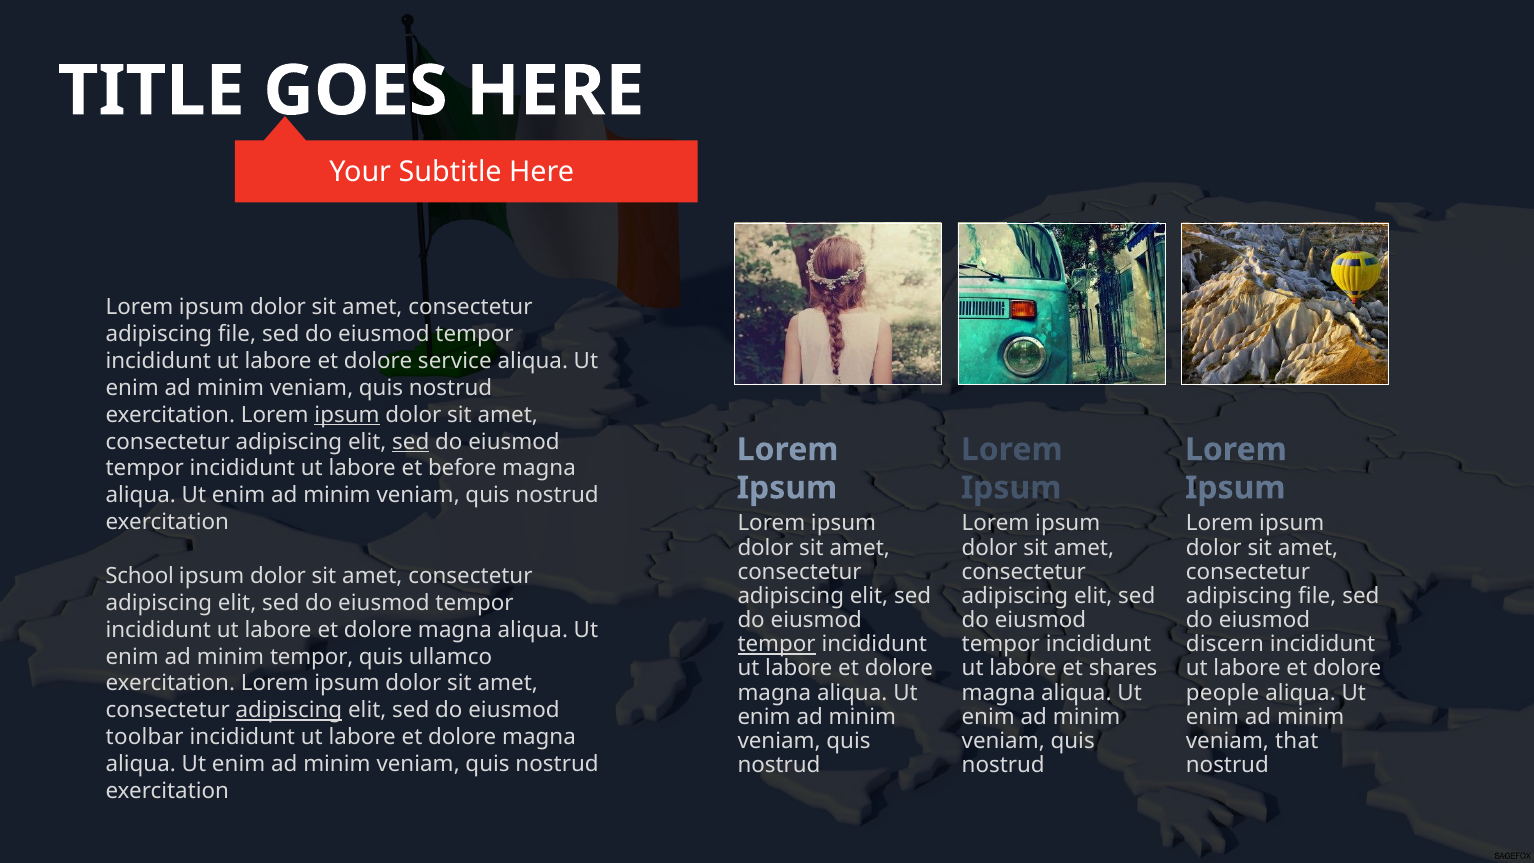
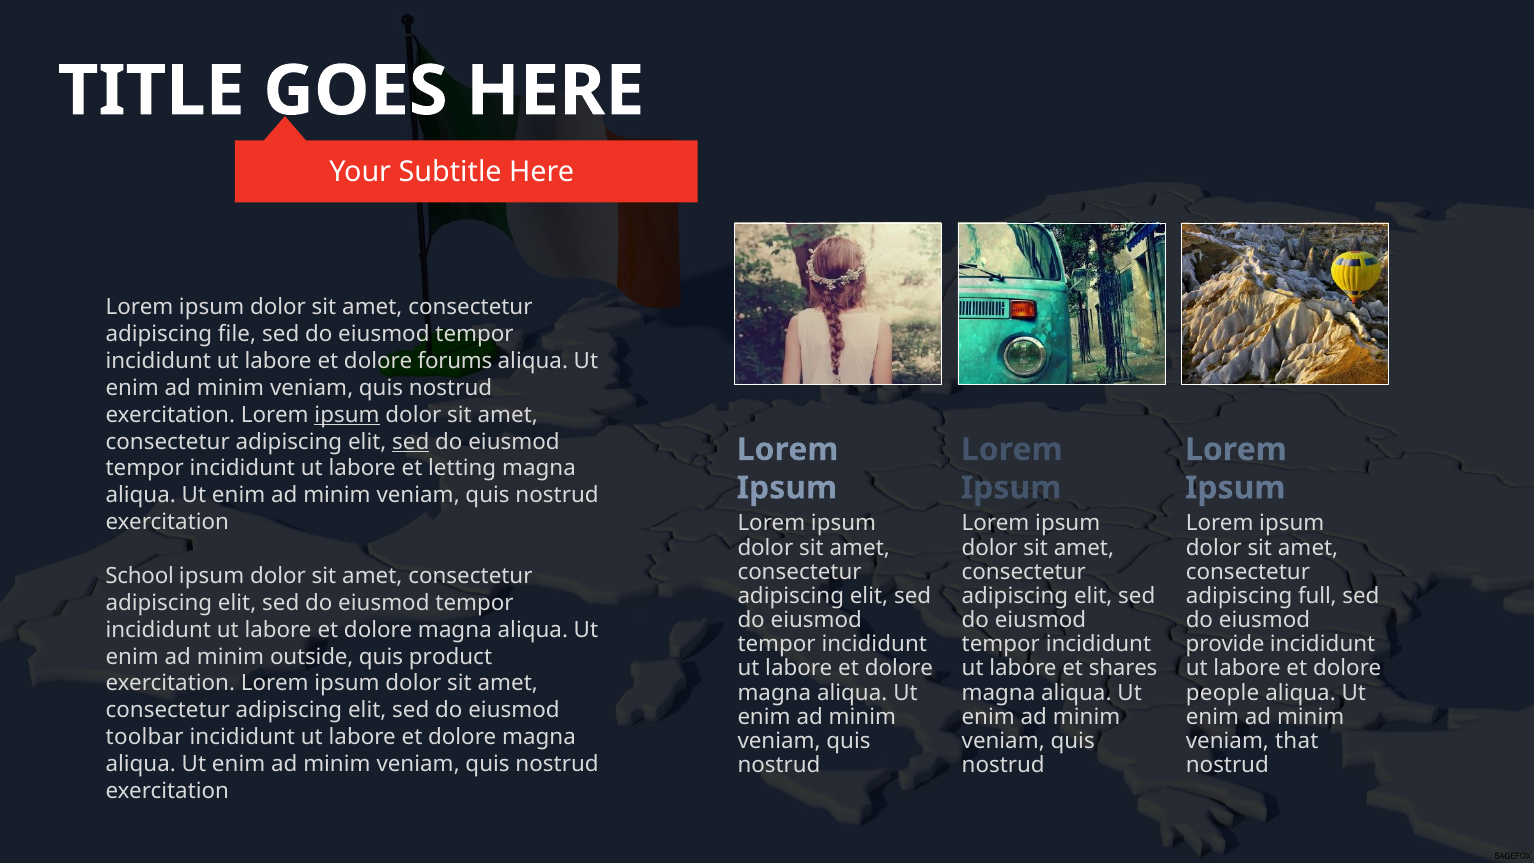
service: service -> forums (455, 361)
before: before -> letting (462, 469)
file: file -> full (1317, 596)
tempor underline: present -> none (777, 644)
discern: discern -> provide (1225, 644)
minim tempor: tempor -> outside (312, 657)
ullamco: ullamco -> product (451, 657)
adipiscing underline: present -> none (289, 710)
